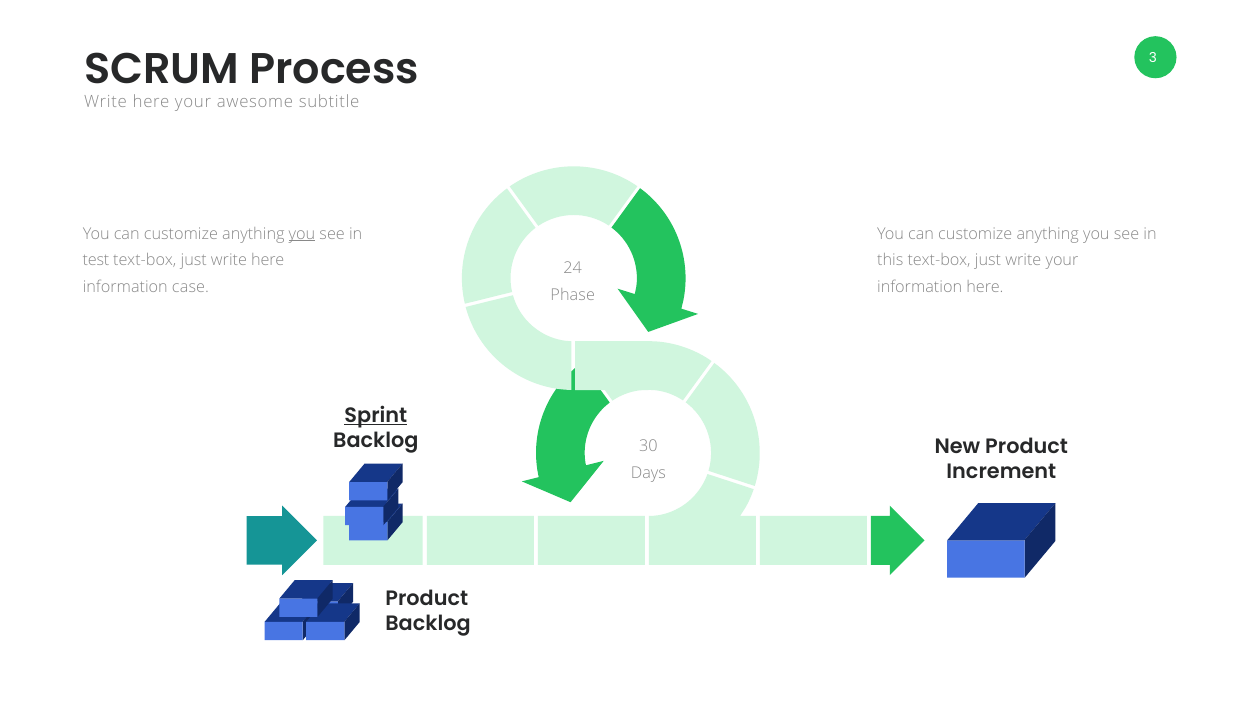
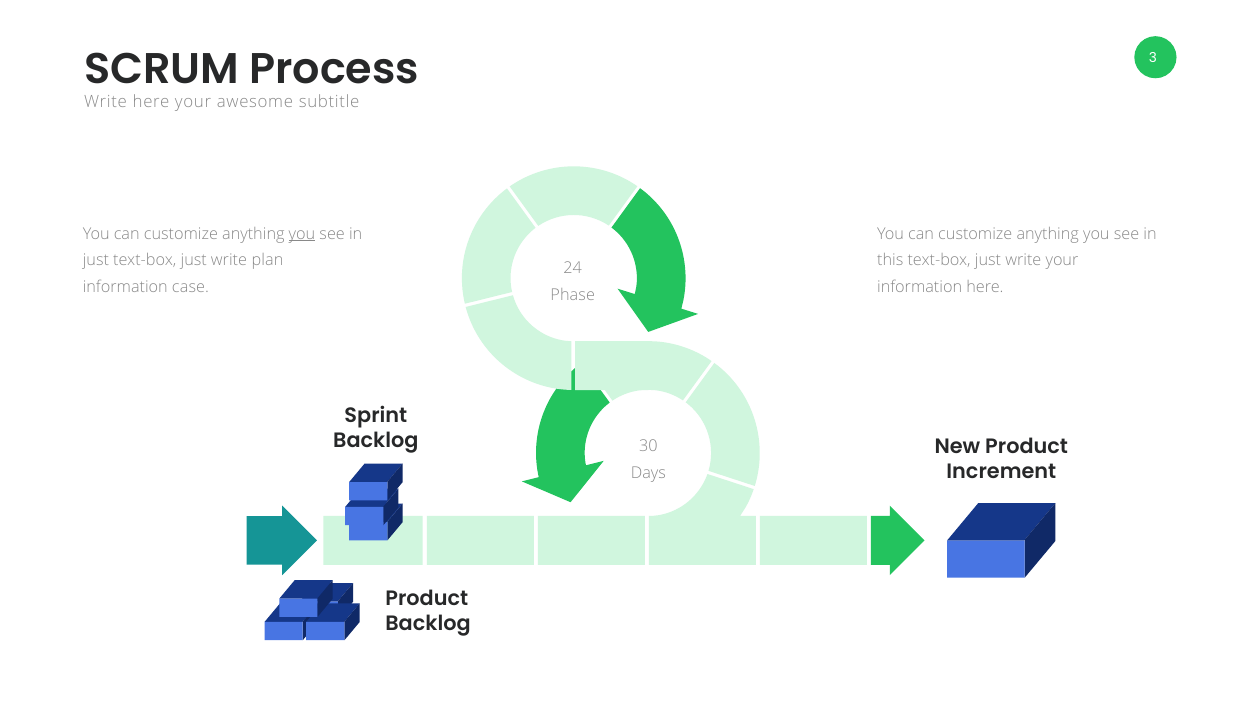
test: test -> just (96, 260)
just write here: here -> plan (268, 260)
Sprint underline: present -> none (376, 416)
